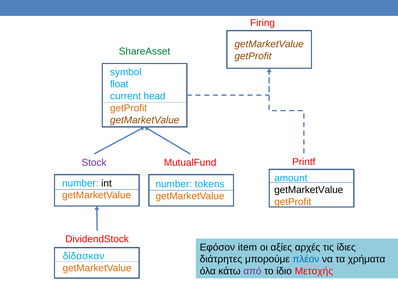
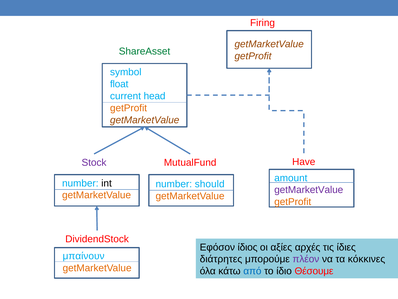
Printf: Printf -> Have (304, 161)
tokens: tokens -> should (210, 184)
getMarketValue colour: black -> purple (309, 190)
item: item -> ίδιος (248, 247)
δίδασκαν: δίδασκαν -> μπαίνουν (84, 256)
πλέον colour: blue -> purple (306, 259)
χρήματα: χρήματα -> κόκκινες (366, 259)
από colour: purple -> blue (252, 271)
Μετοχής: Μετοχής -> Θέσουμε (314, 271)
